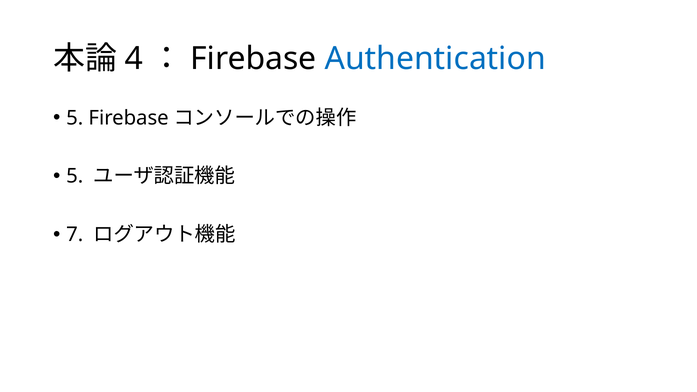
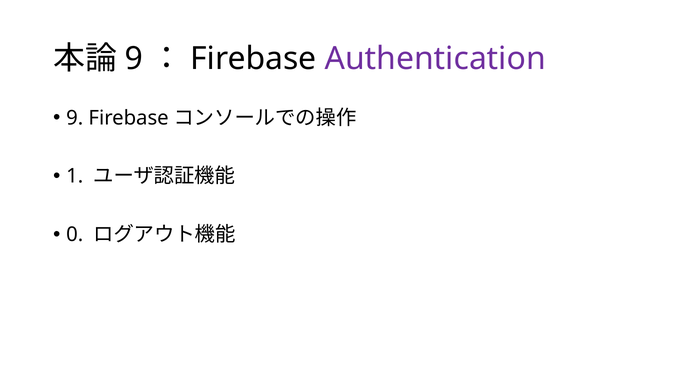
4: 4 -> 9 (134, 59)
Authentication colour: blue -> purple (435, 59)
5: 5 -> 9 (75, 118)
5: 5 -> 1 (75, 176)
7: 7 -> 0 (75, 235)
